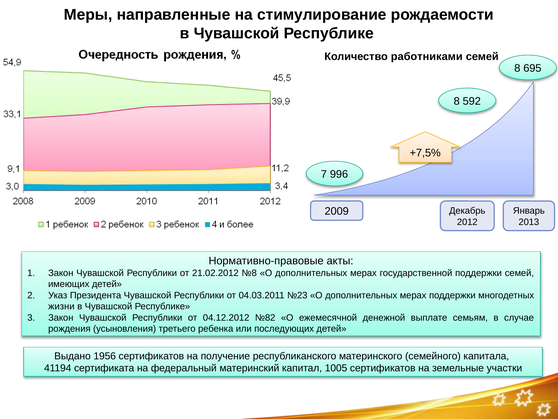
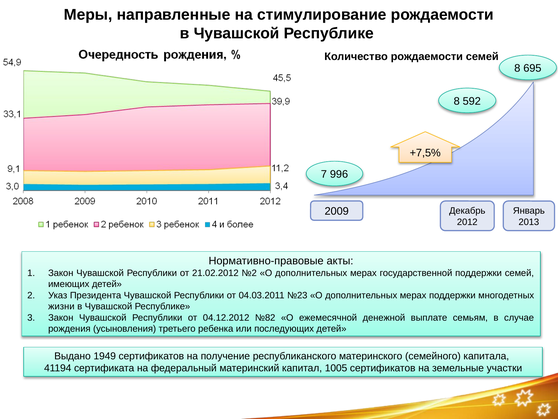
Количество работниками: работниками -> рождаемости (427, 57)
№8: №8 -> №2 (249, 273)
1956: 1956 -> 1949 (105, 356)
